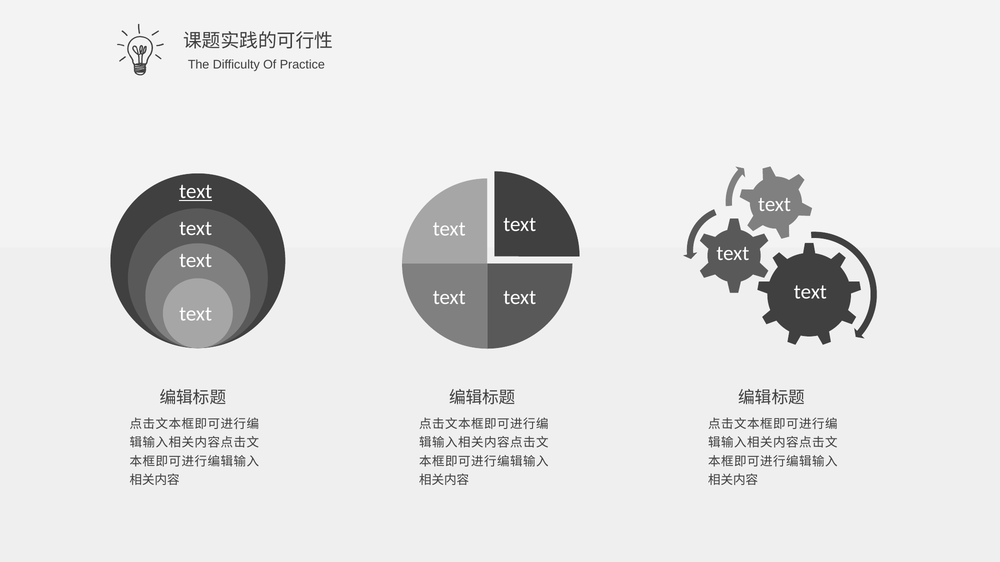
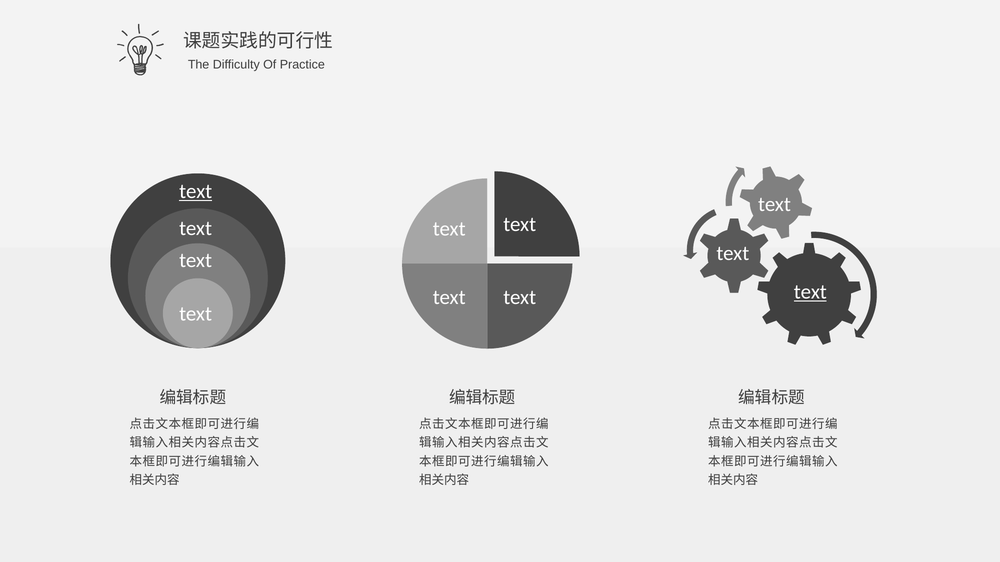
text underline: none -> present (810, 292)
